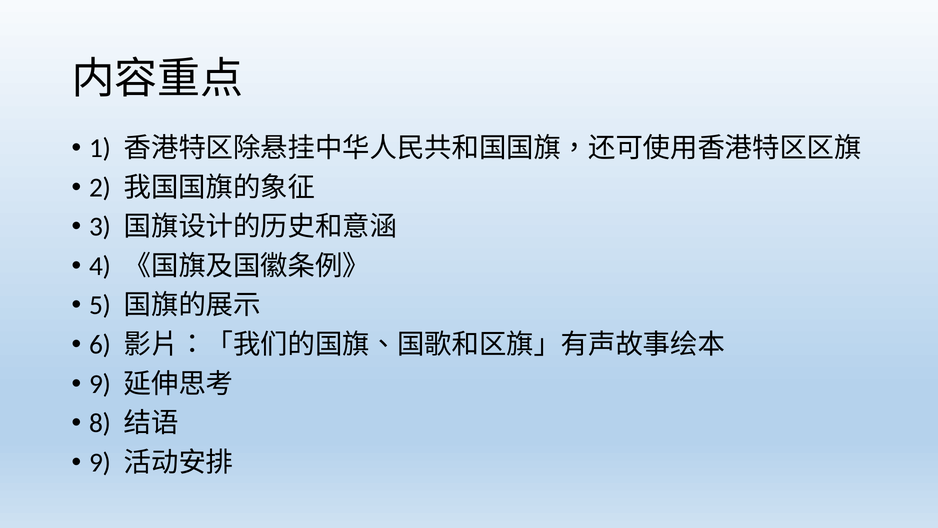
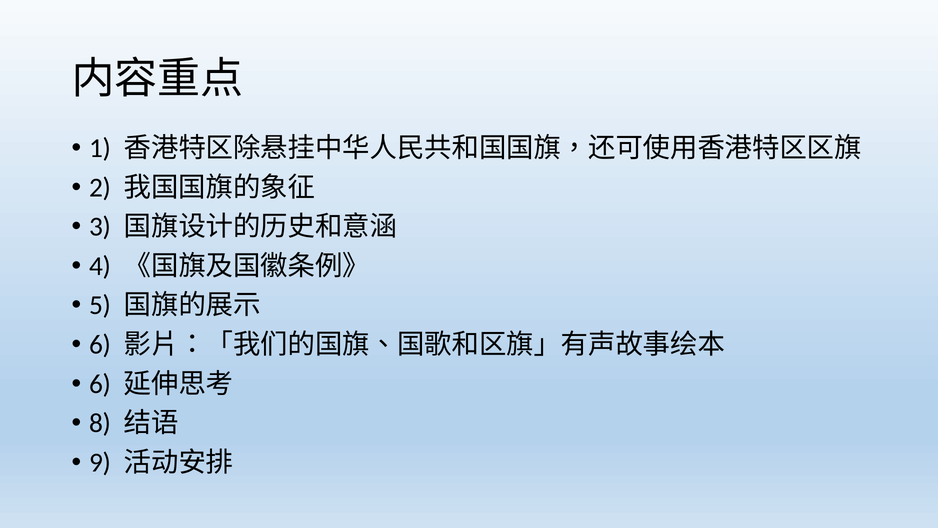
9: 9 -> 6 (100, 384)
